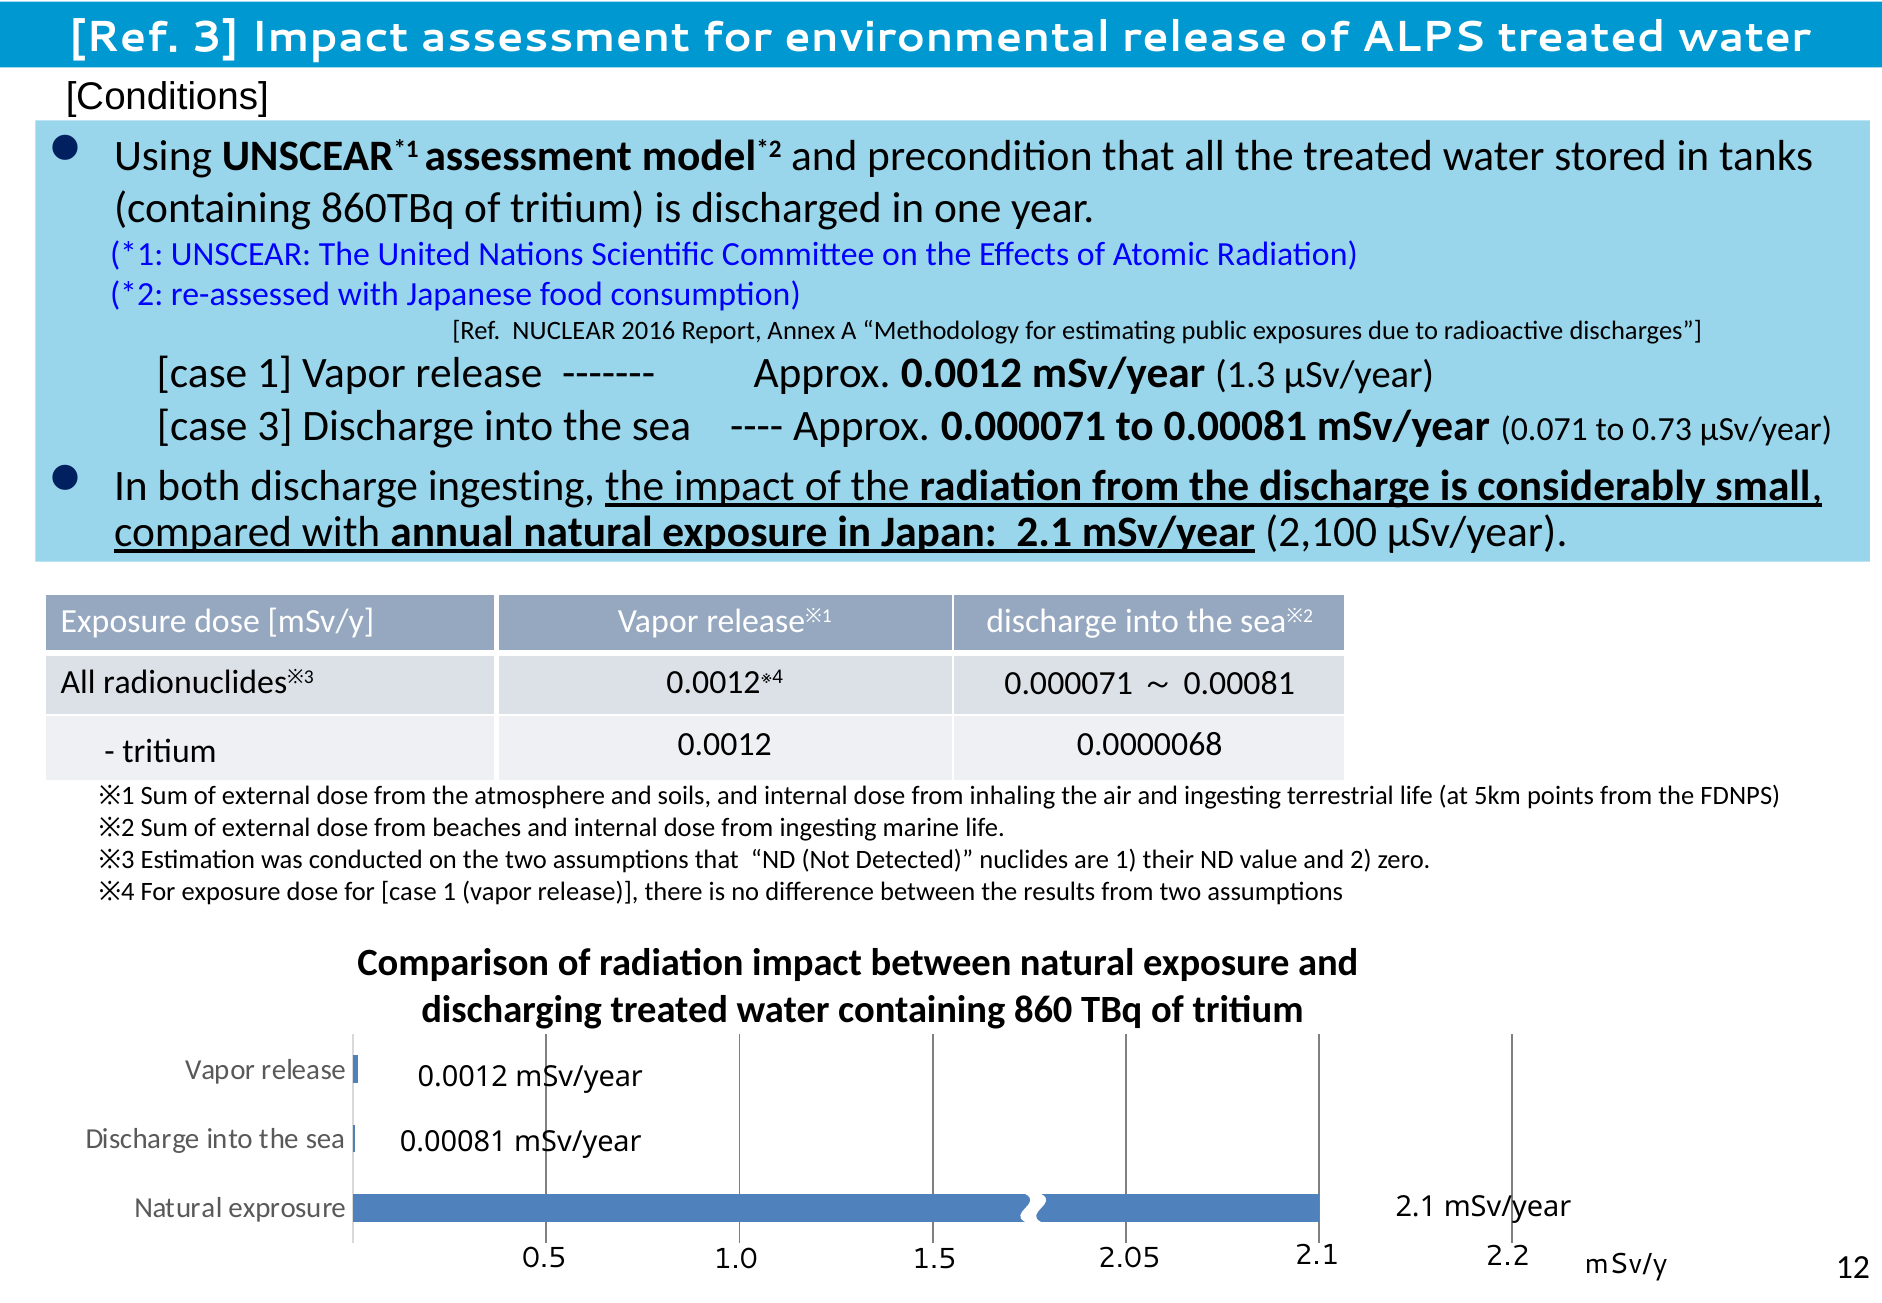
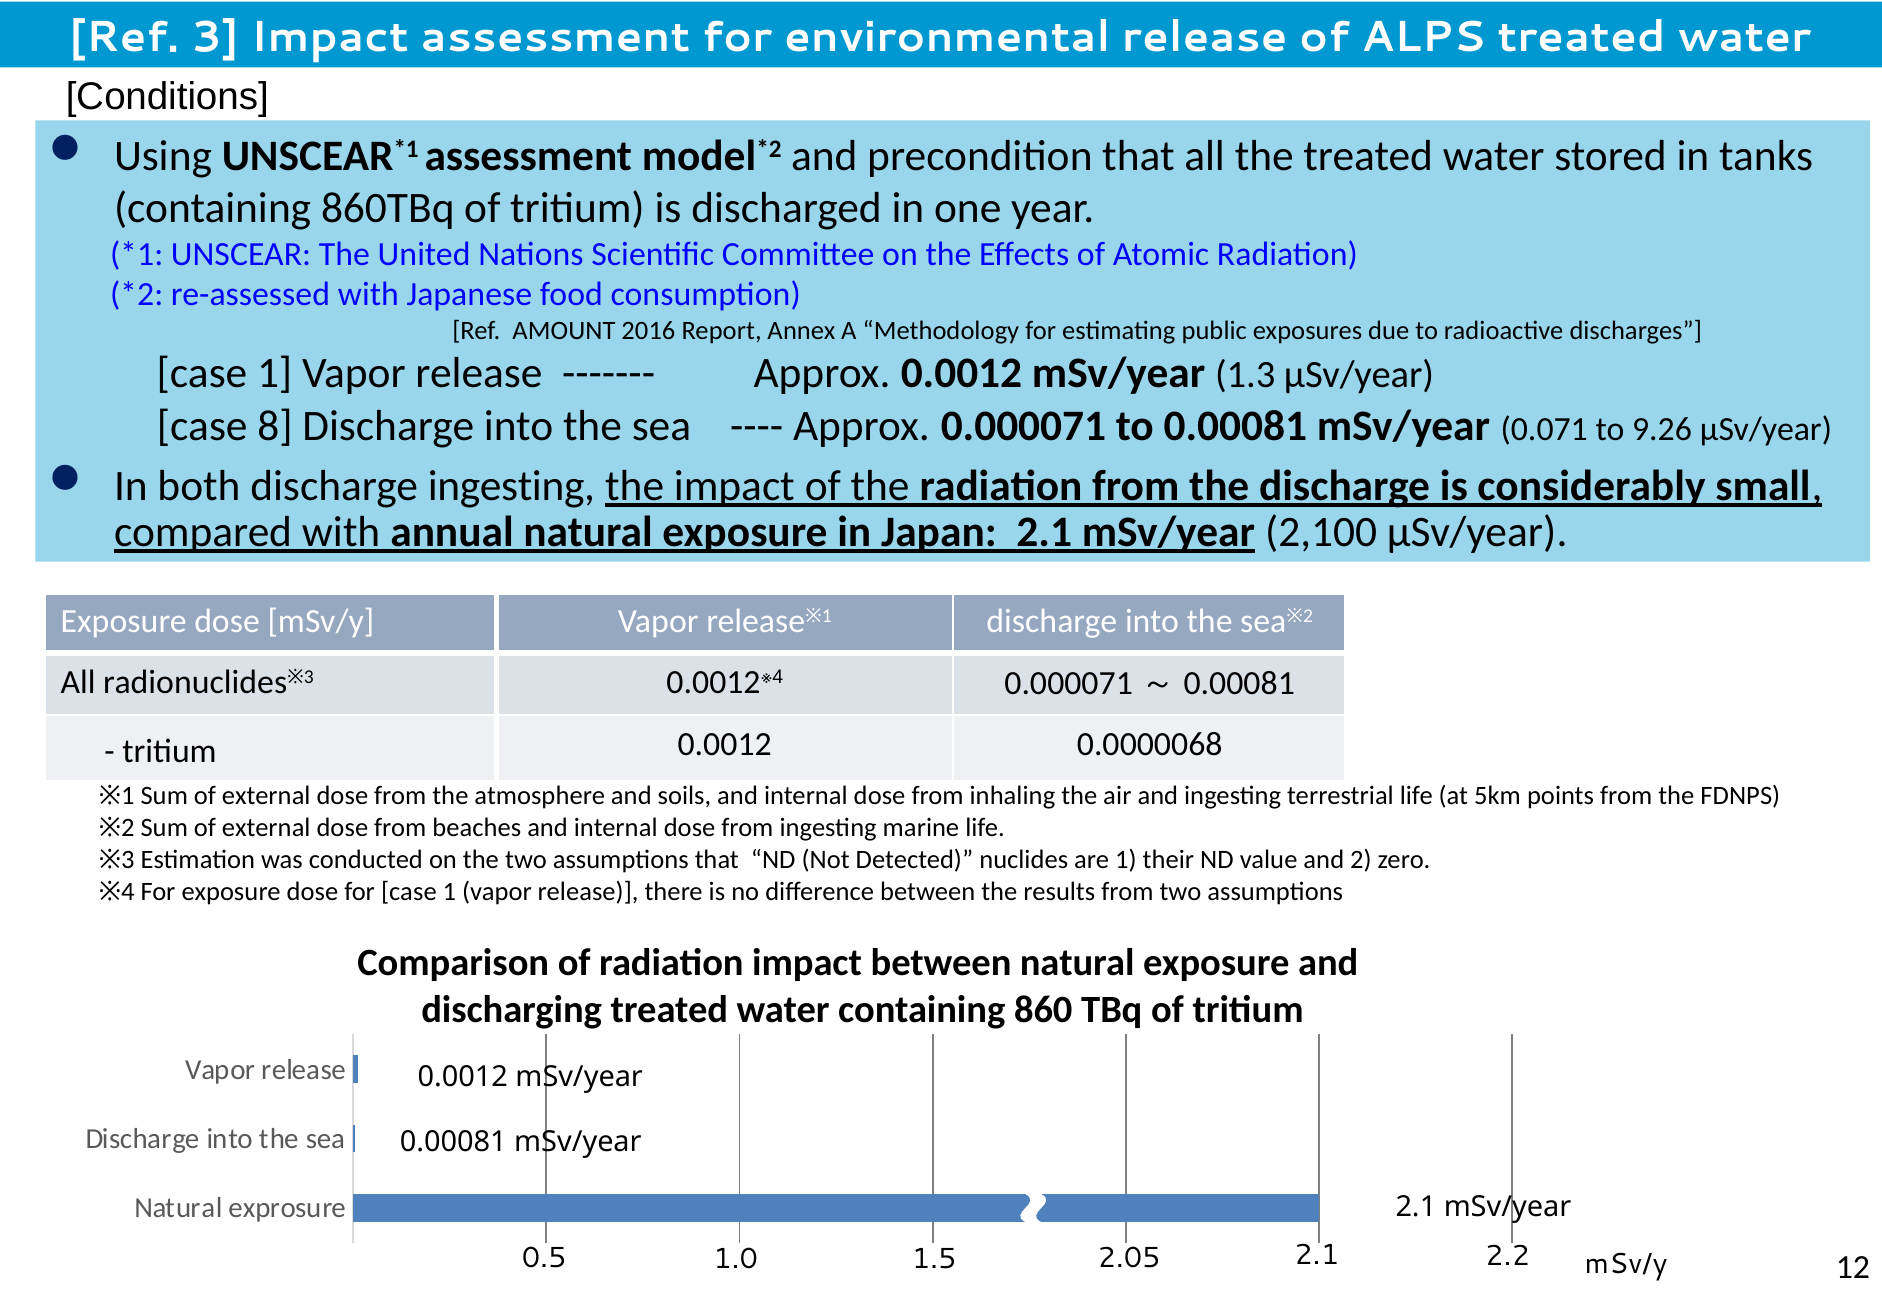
NUCLEAR: NUCLEAR -> AMOUNT (564, 330)
case 3: 3 -> 8 (275, 426)
0.73: 0.73 -> 9.26 (1662, 429)
